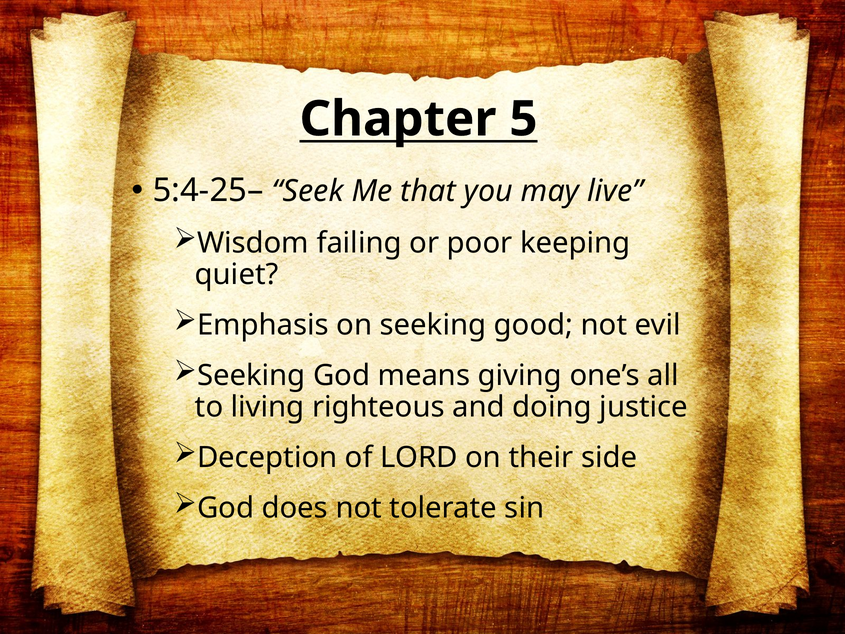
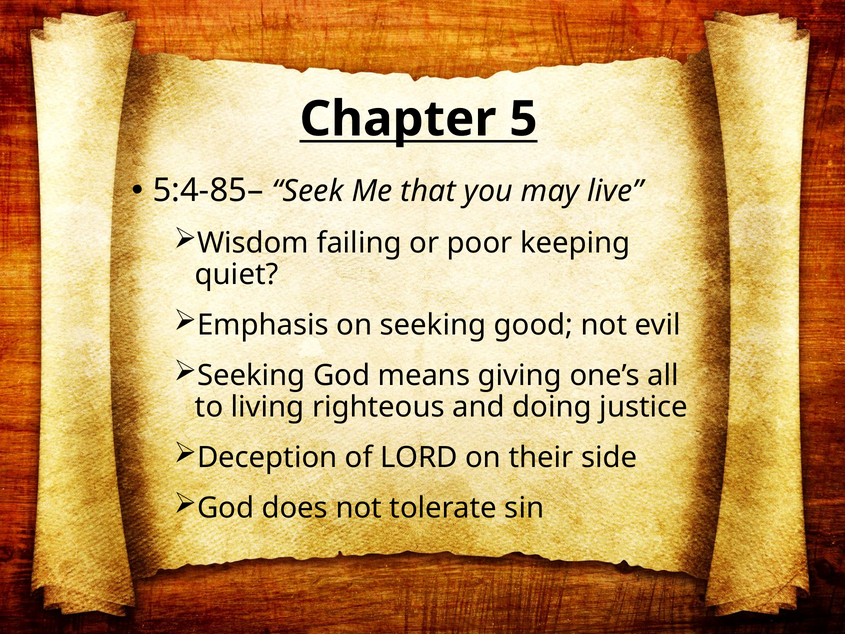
5:4-25–: 5:4-25– -> 5:4-85– (208, 190)
